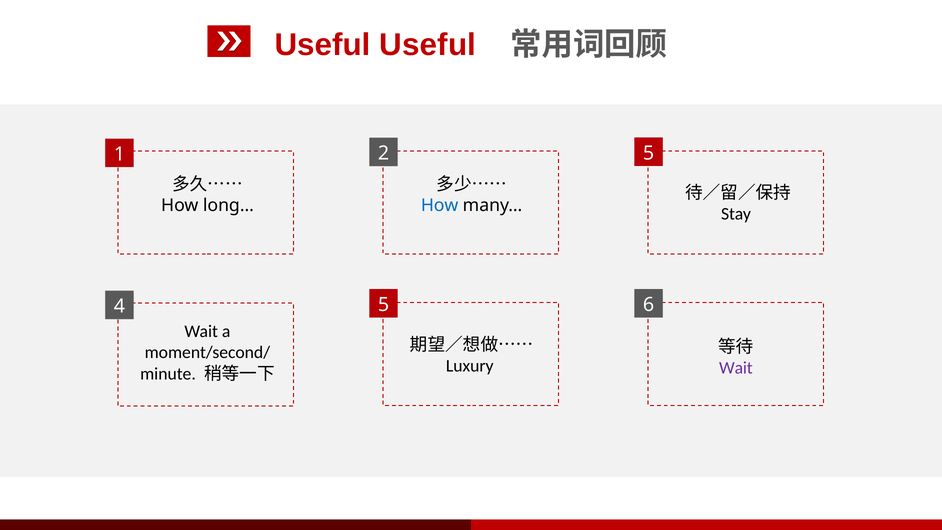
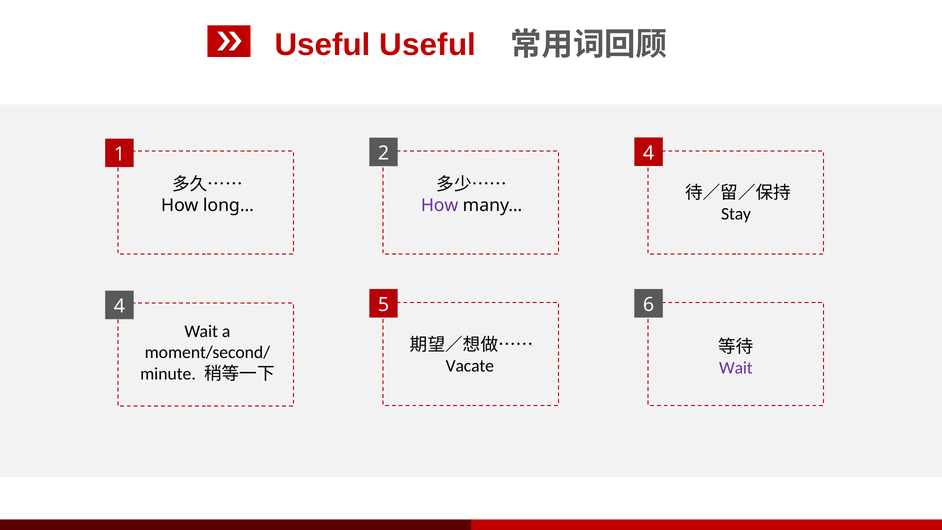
2 5: 5 -> 4 (649, 153)
How colour: blue -> purple (440, 206)
Luxury: Luxury -> Vacate (470, 366)
